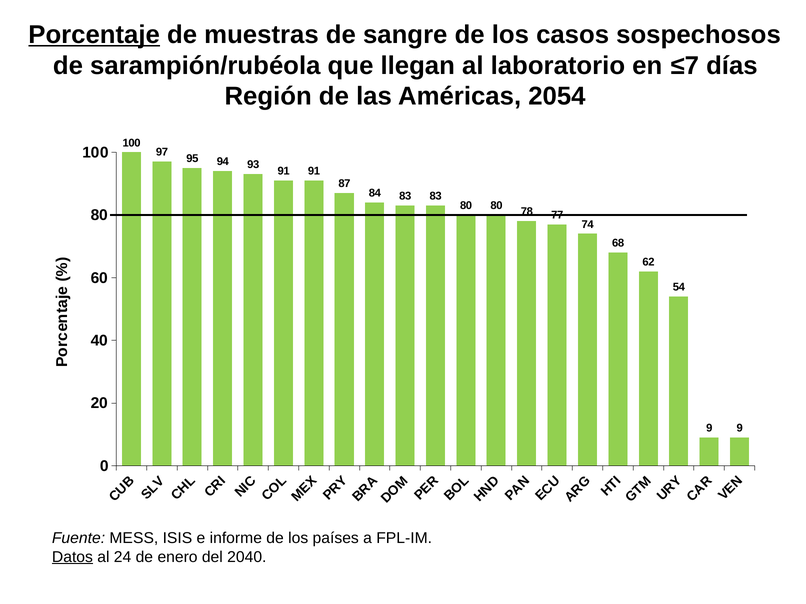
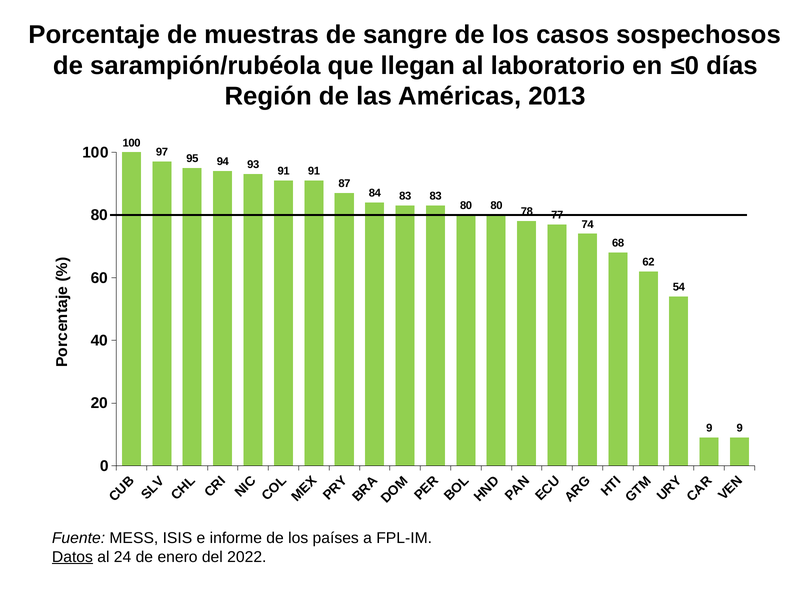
Porcentaje underline: present -> none (94, 35)
≤7: ≤7 -> ≤0 (685, 66)
2054: 2054 -> 2013 (557, 96)
2040: 2040 -> 2022 (247, 557)
